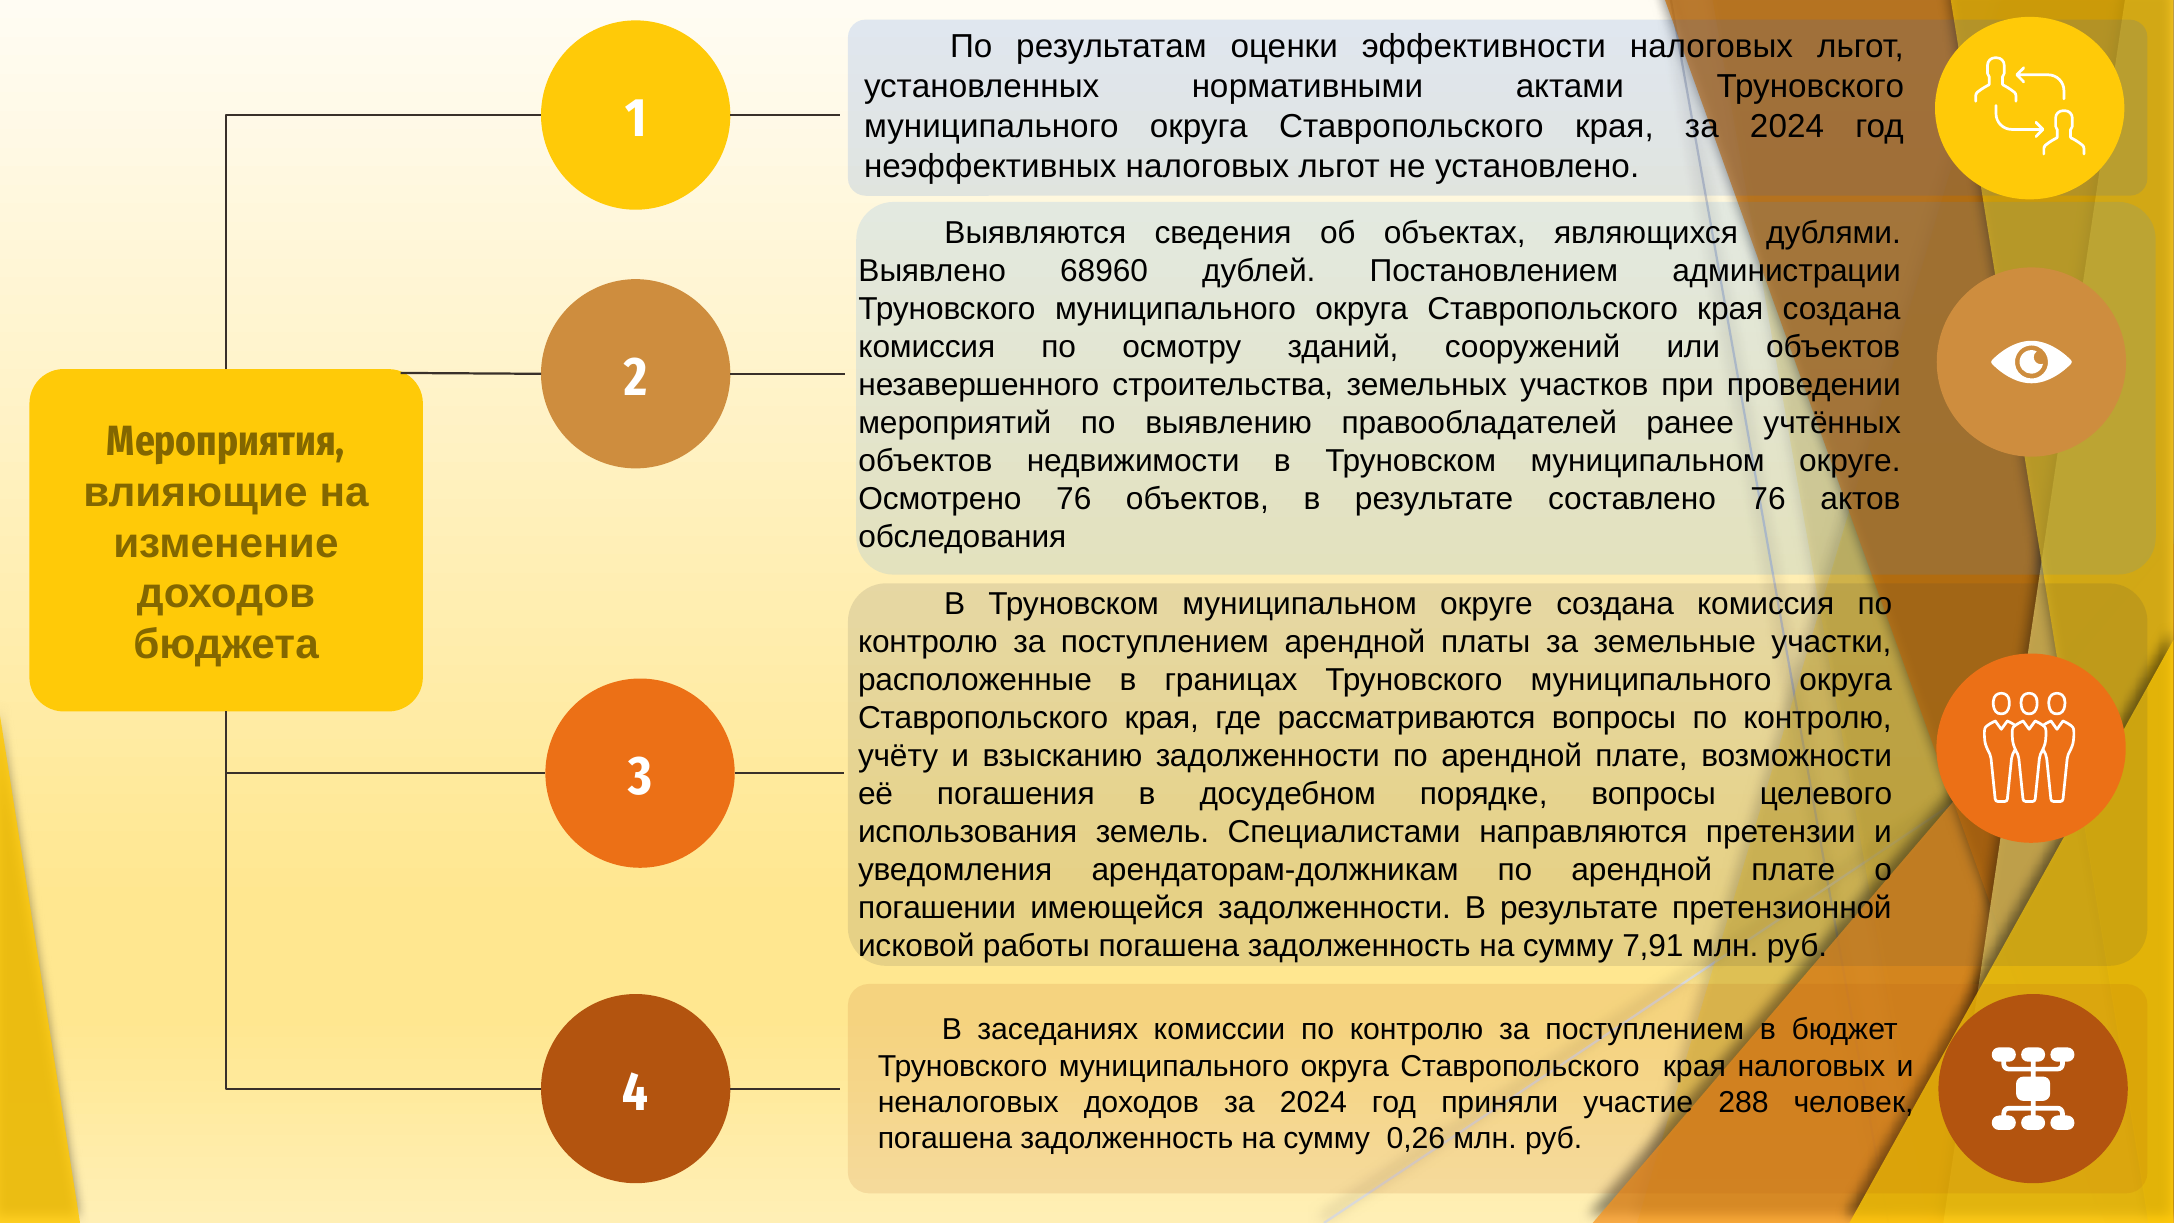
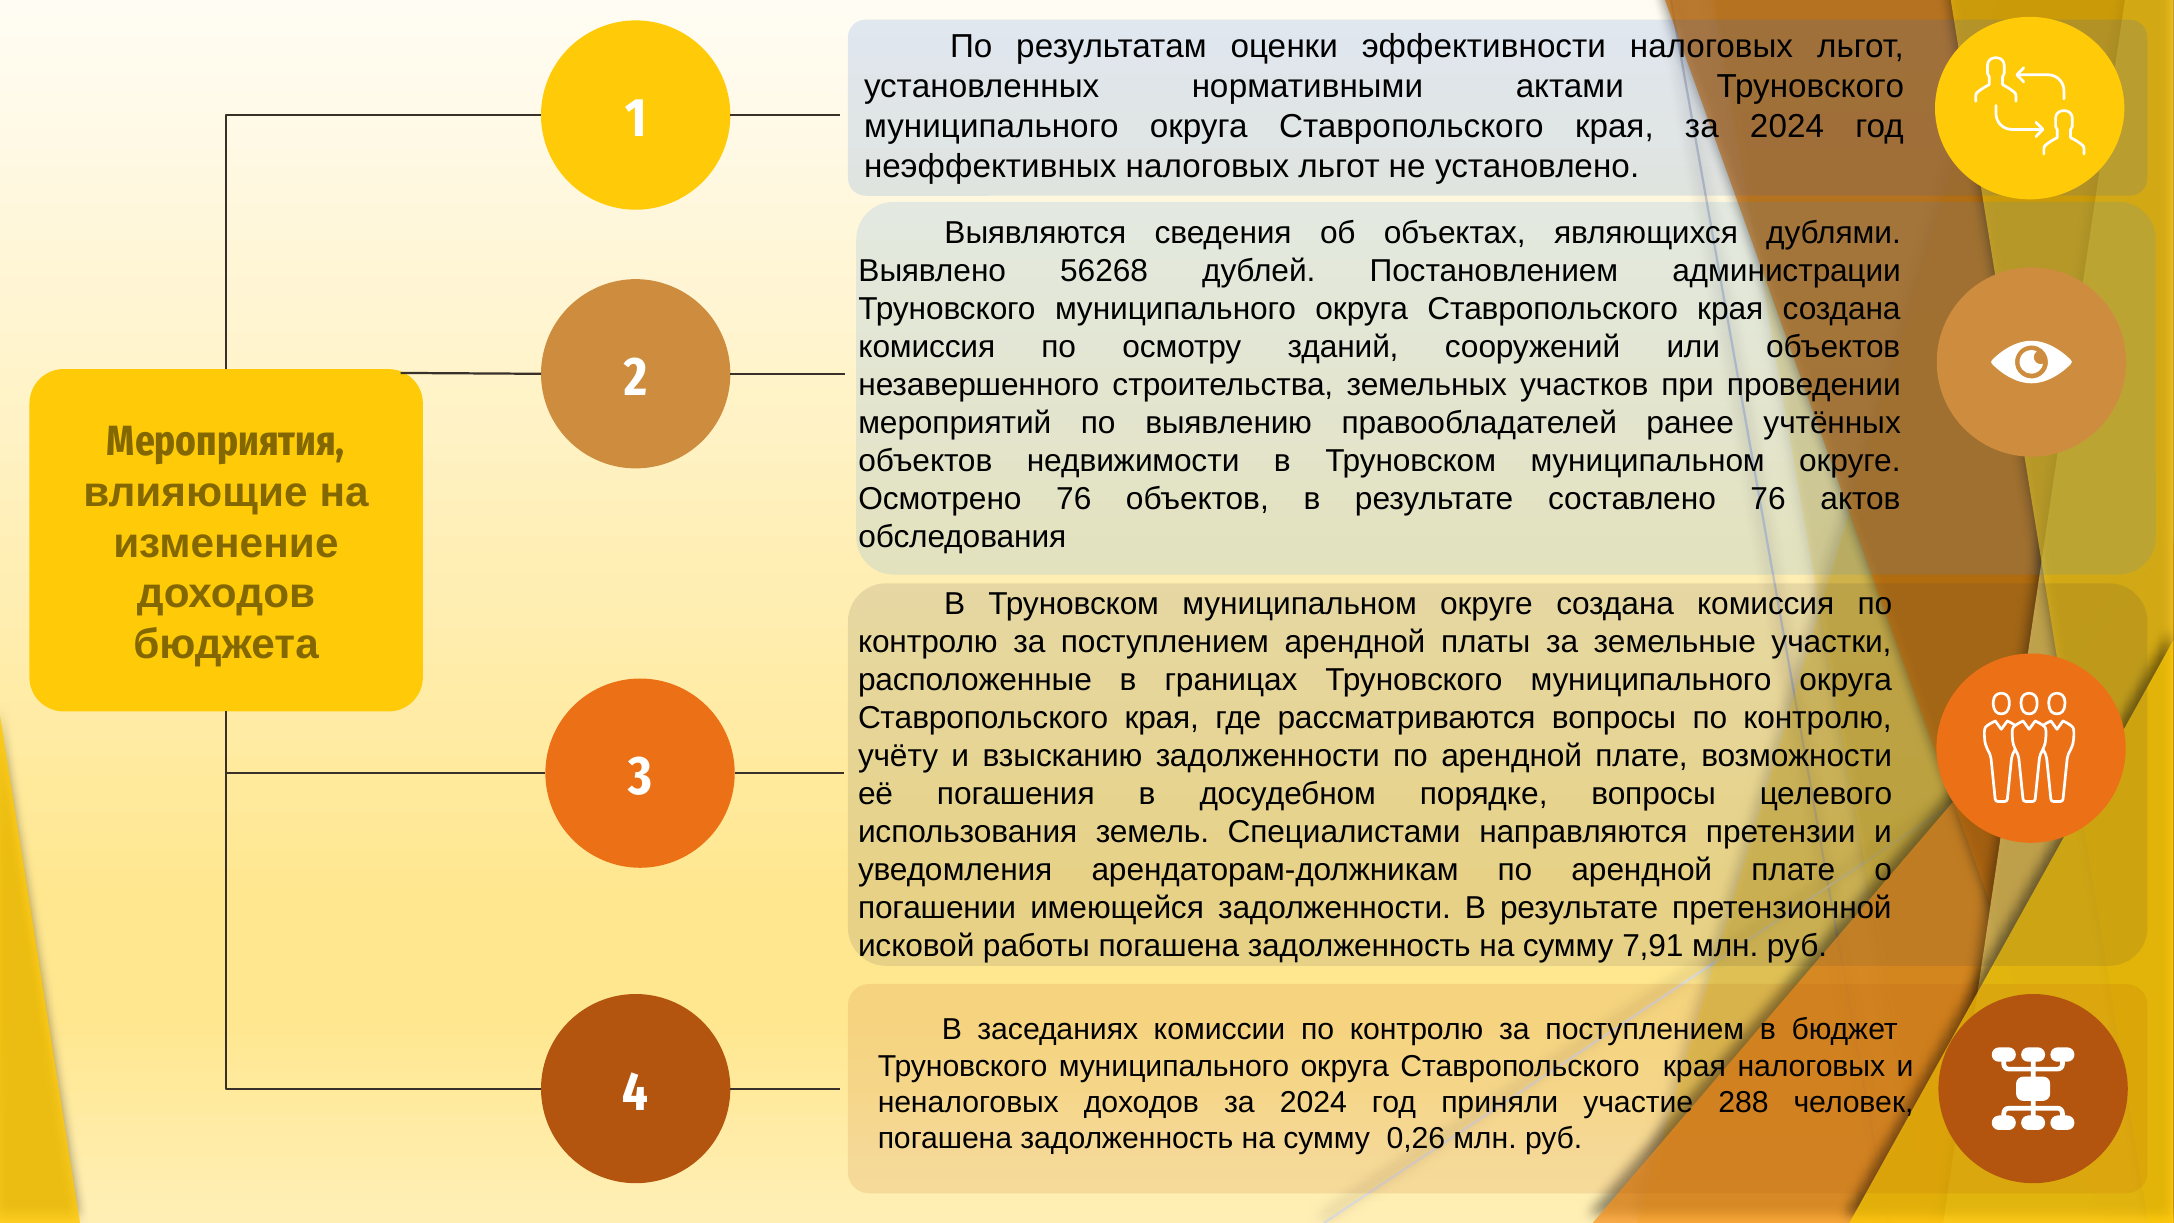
68960: 68960 -> 56268 (1104, 271)
